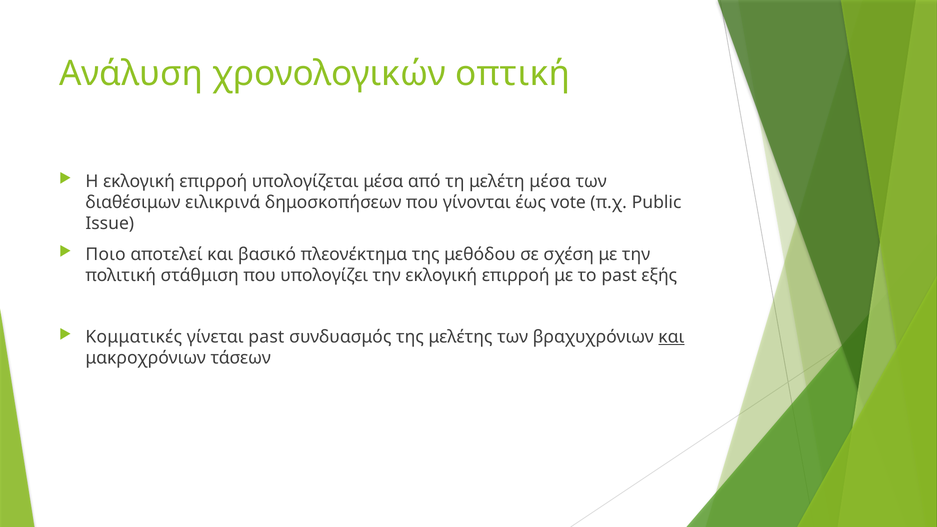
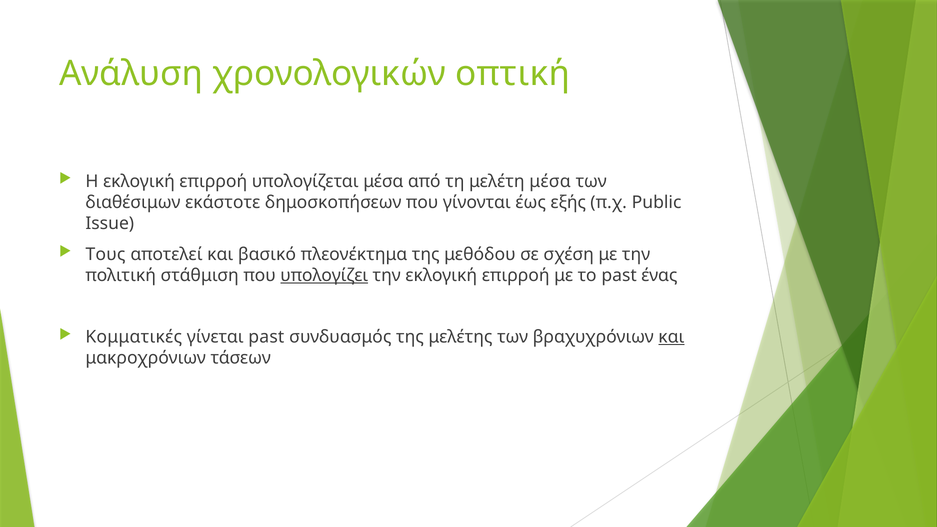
ειλικρινά: ειλικρινά -> εκάστοτε (223, 202)
vote: vote -> εξής (568, 202)
Ποιο: Ποιο -> Τους (106, 254)
υπολογίζει underline: none -> present (324, 276)
εξής: εξής -> ένας (659, 276)
